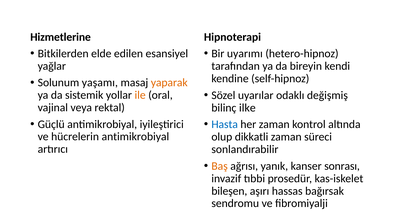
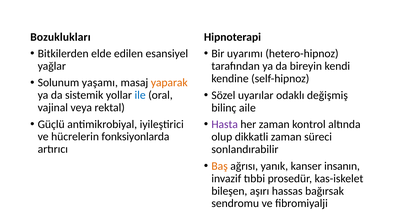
Hizmetlerine: Hizmetlerine -> Bozuklukları (60, 37)
ile colour: orange -> blue (140, 95)
ilke: ilke -> aile (247, 108)
Hasta colour: blue -> purple (225, 125)
hücrelerin antimikrobiyal: antimikrobiyal -> fonksiyonlarda (135, 137)
sonrası: sonrası -> insanın (342, 166)
